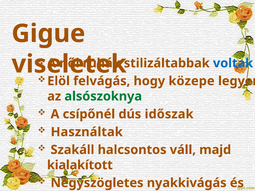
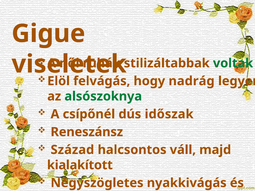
voltak colour: blue -> green (233, 63)
közepe: közepe -> nadrág (192, 81)
Használtak: Használtak -> Reneszánsz (87, 132)
Szakáll: Szakáll -> Század (72, 150)
